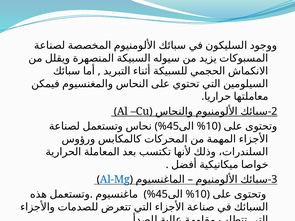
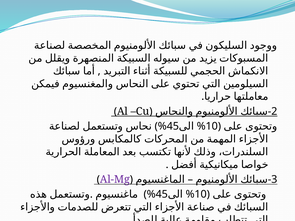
Al-Mg colour: blue -> purple (115, 180)
